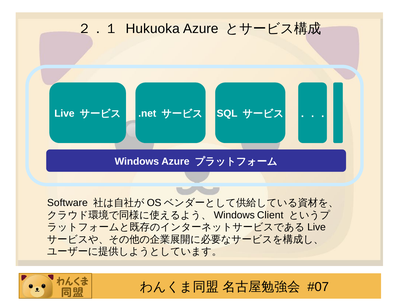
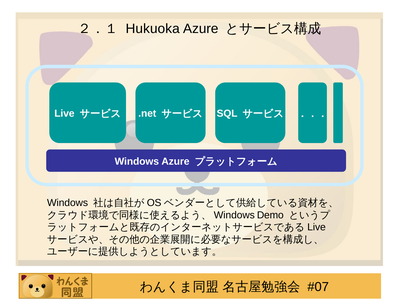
Software: Software -> Windows (67, 203)
Client: Client -> Demo (270, 215)
